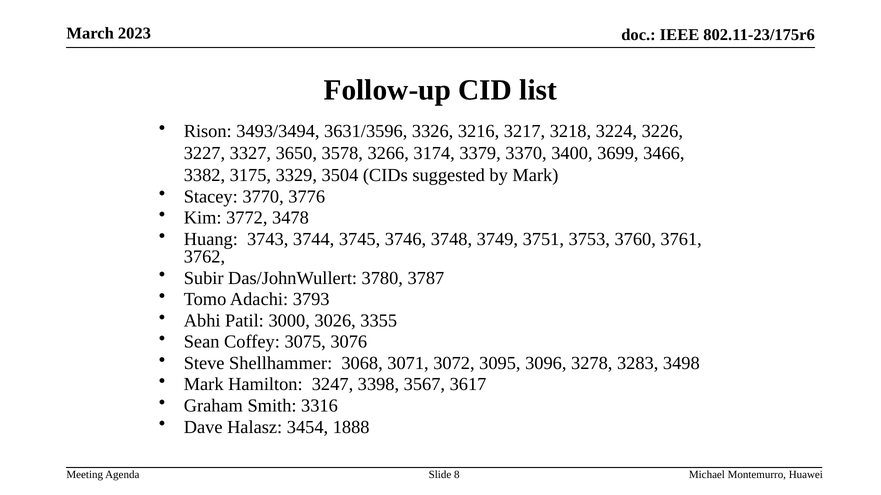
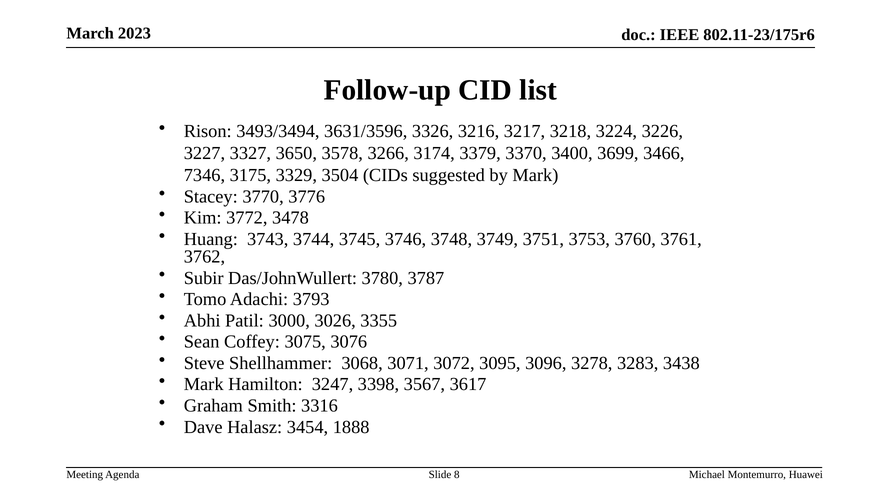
3382: 3382 -> 7346 (204, 175)
3498: 3498 -> 3438 (681, 364)
